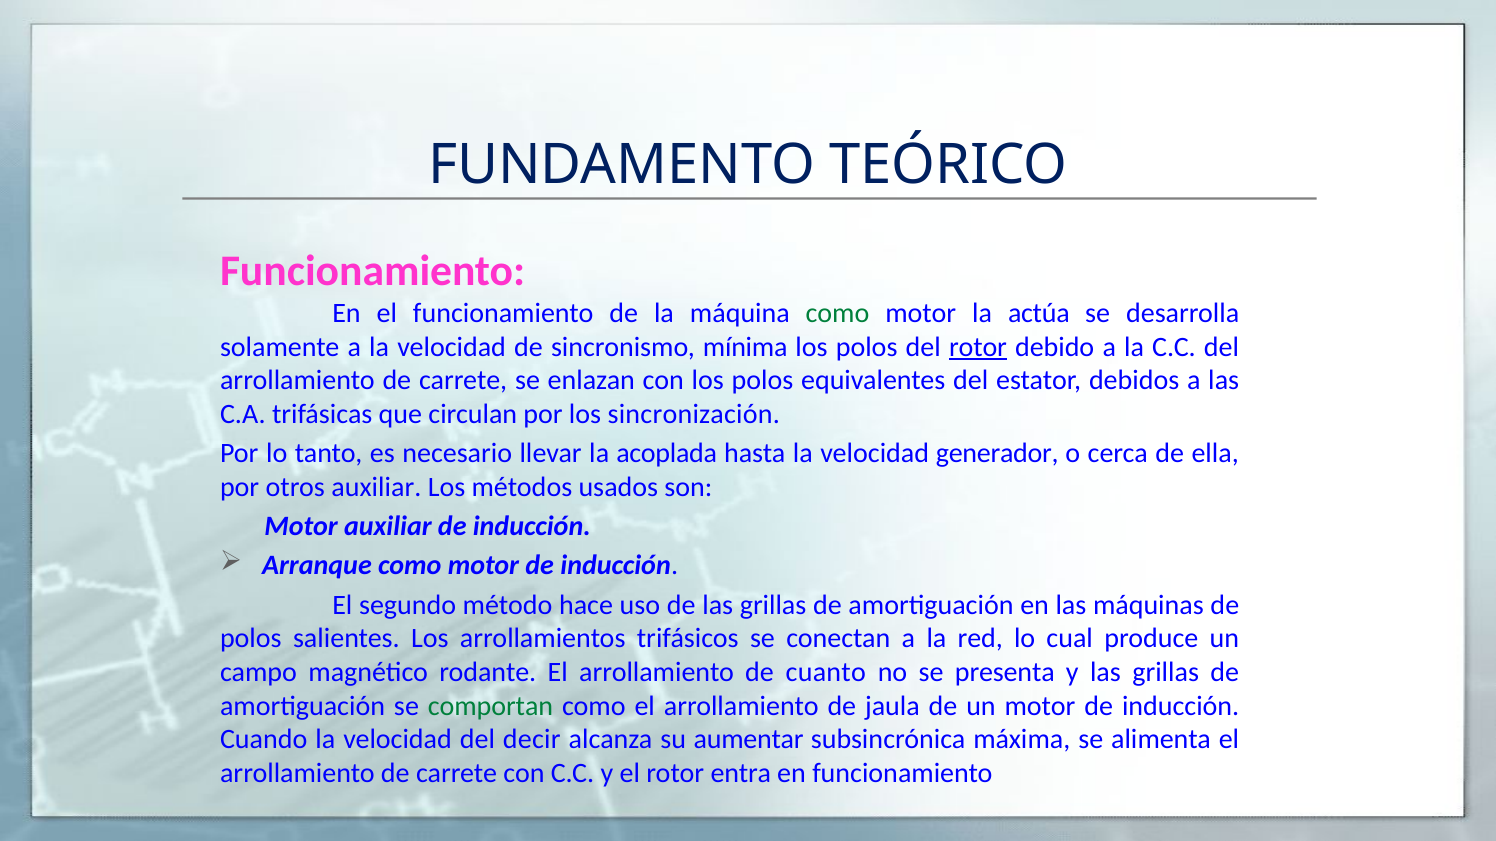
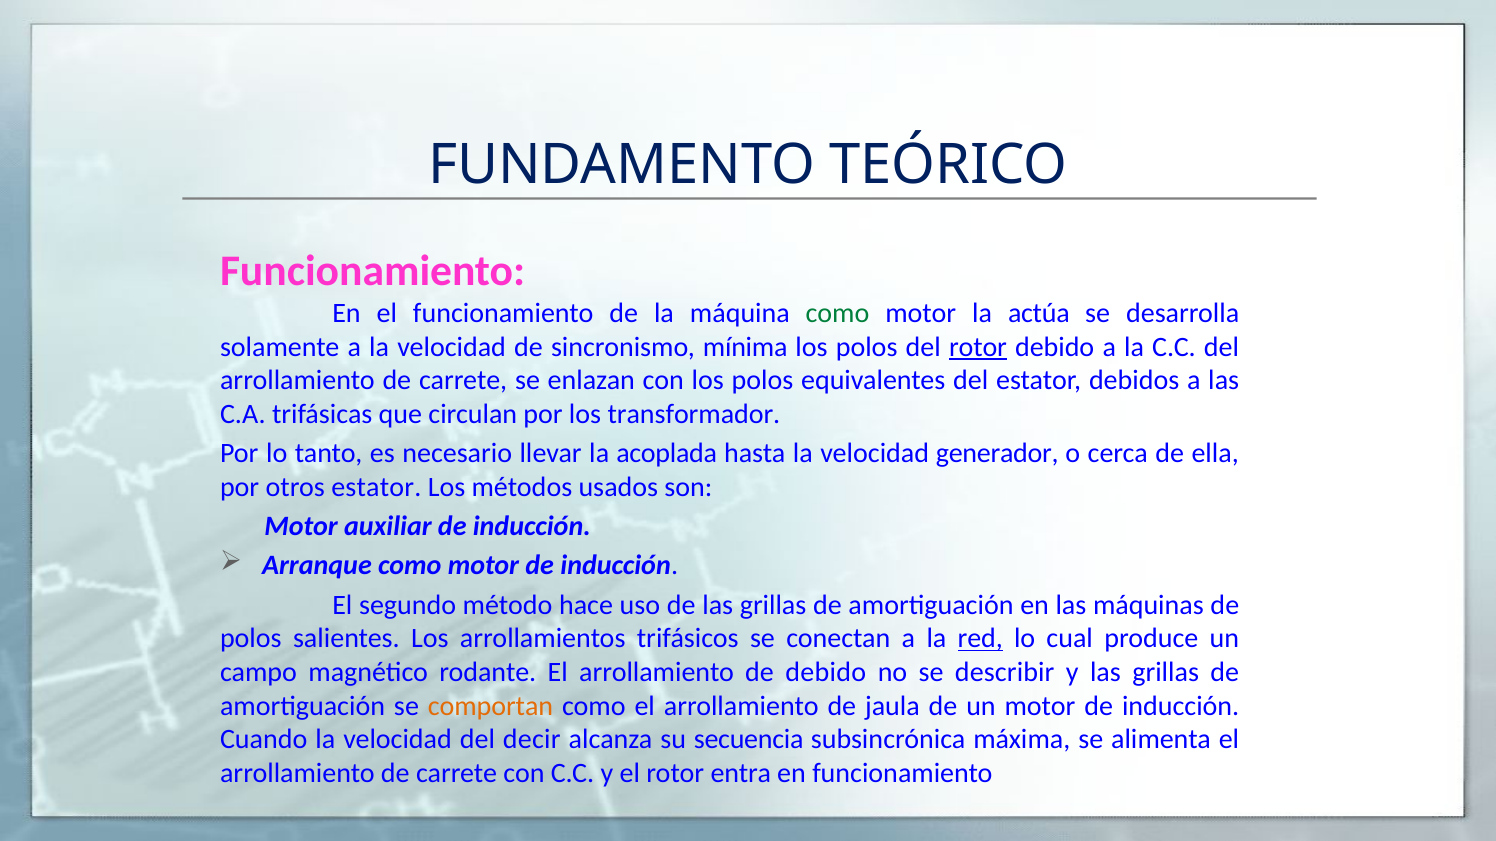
sincronización: sincronización -> transformador (694, 414)
otros auxiliar: auxiliar -> estator (376, 487)
red underline: none -> present (980, 639)
de cuanto: cuanto -> debido (826, 673)
presenta: presenta -> describir (1005, 673)
comportan colour: green -> orange (490, 706)
aumentar: aumentar -> secuencia (749, 740)
